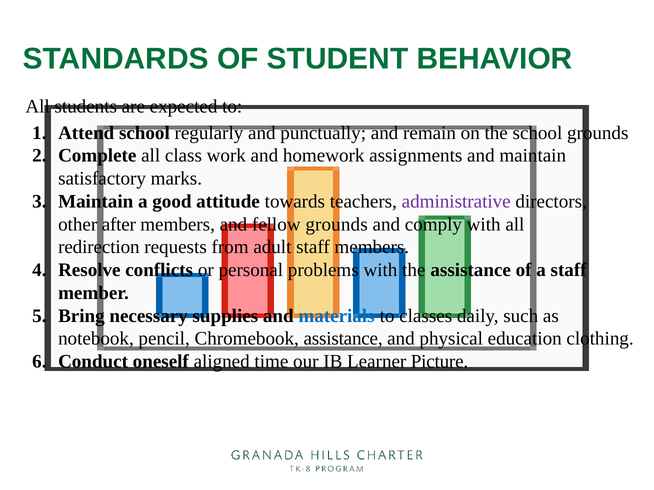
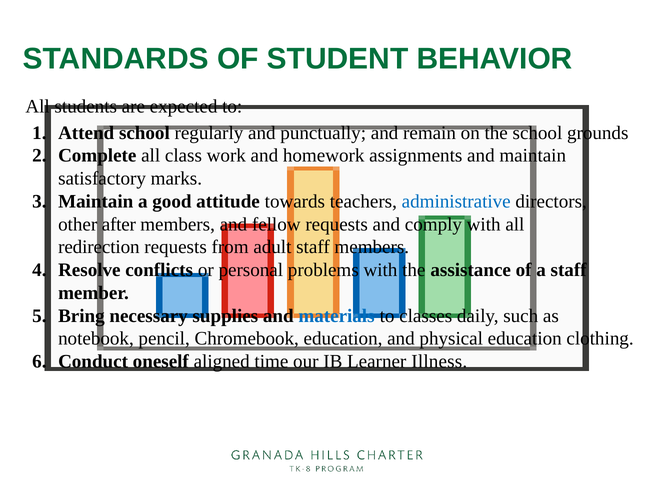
administrative colour: purple -> blue (456, 202)
fellow grounds: grounds -> requests (337, 224)
Chromebook assistance: assistance -> education (343, 339)
Picture: Picture -> Illness (439, 362)
